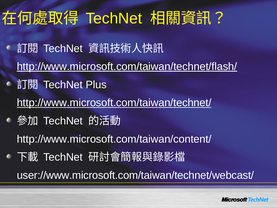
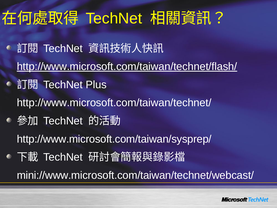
http://www.microsoft.com/taiwan/technet/ underline: present -> none (114, 103)
http://www.microsoft.com/taiwan/content/: http://www.microsoft.com/taiwan/content/ -> http://www.microsoft.com/taiwan/sysprep/ (114, 139)
user://www.microsoft.com/taiwan/technet/webcast/: user://www.microsoft.com/taiwan/technet/webcast/ -> mini://www.microsoft.com/taiwan/technet/webcast/ (135, 175)
